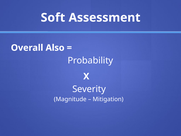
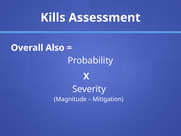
Soft: Soft -> Kills (53, 18)
